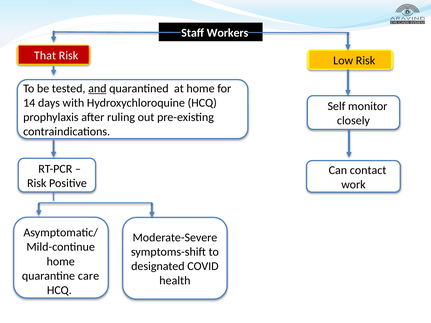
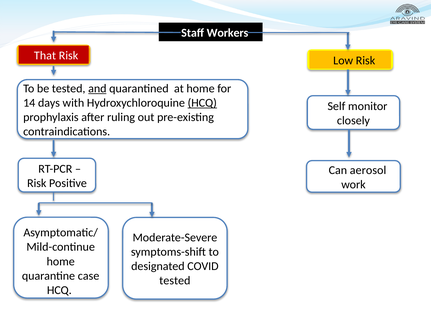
HCQ underline: none -> present (202, 103)
contact: contact -> aerosol (368, 170)
care: care -> case (89, 276)
health: health -> tested (175, 281)
